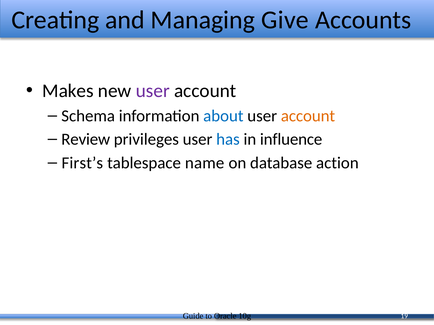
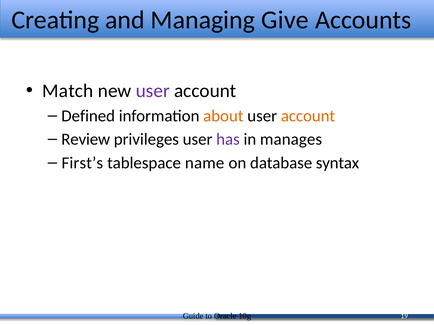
Makes: Makes -> Match (68, 91)
Schema: Schema -> Defined (88, 116)
about colour: blue -> orange (223, 116)
has colour: blue -> purple (228, 140)
influence: influence -> manages (291, 140)
action: action -> syntax (337, 163)
